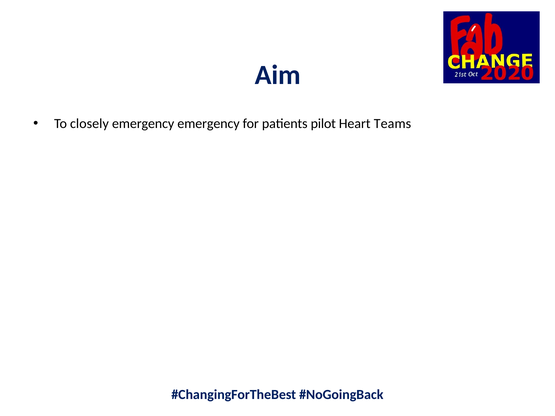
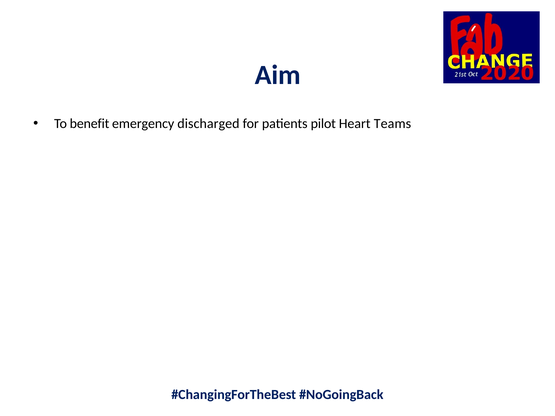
closely: closely -> benefit (90, 124)
emergency emergency: emergency -> discharged (208, 124)
